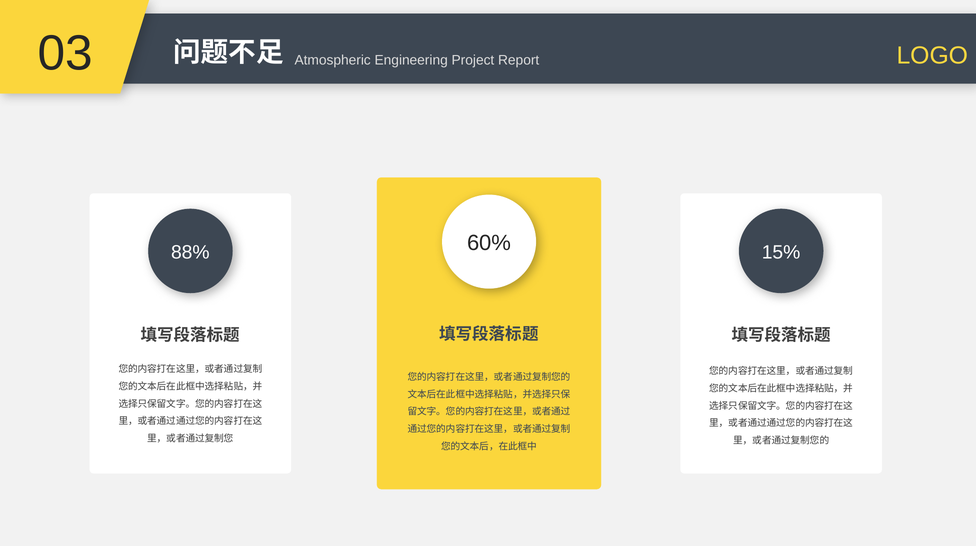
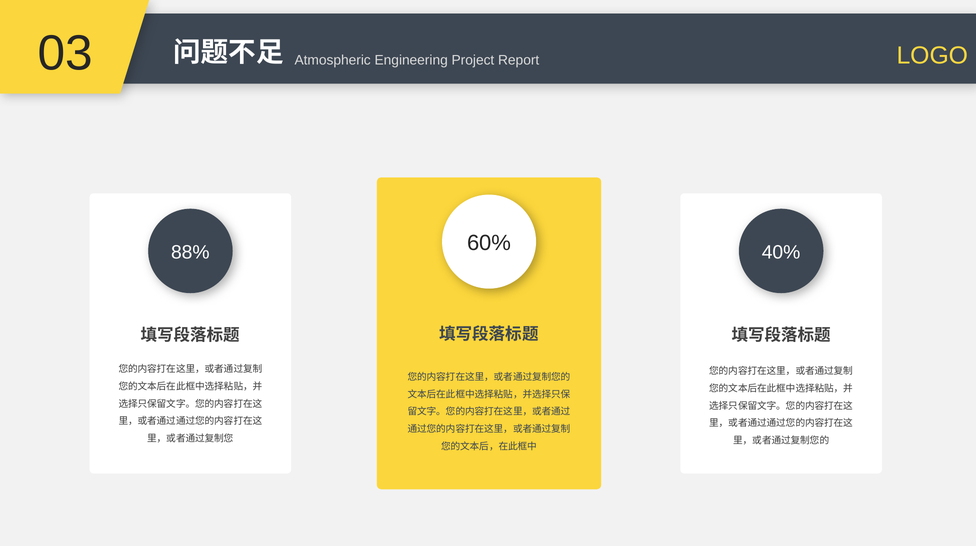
15%: 15% -> 40% (781, 252)
